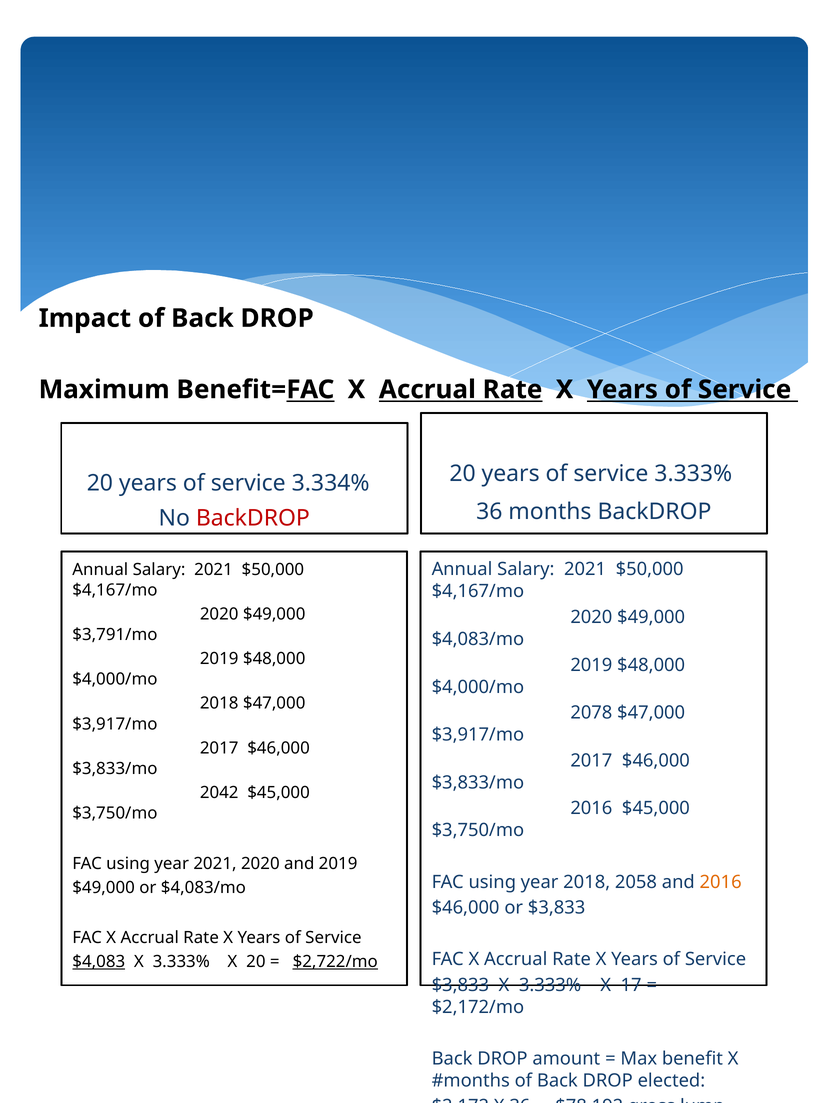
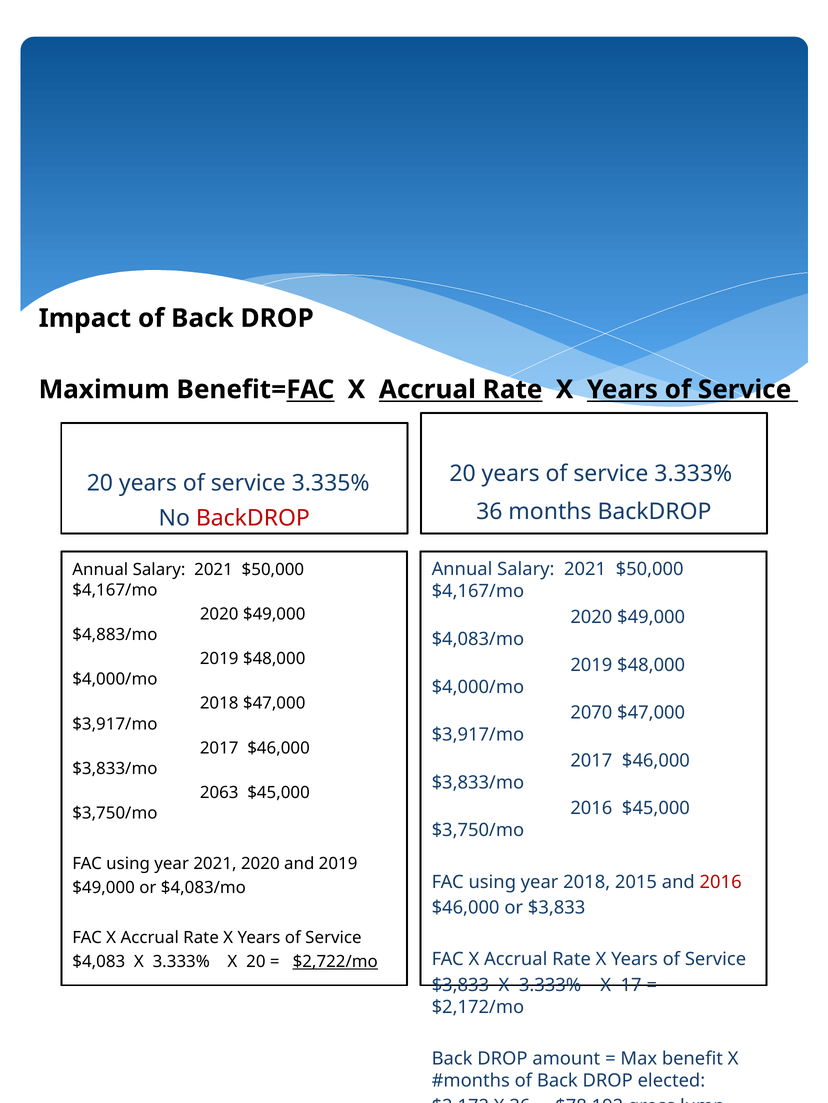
3.334%: 3.334% -> 3.335% (331, 484)
$3,791/mo: $3,791/mo -> $4,883/mo (115, 635)
2078: 2078 -> 2070 (591, 713)
2042: 2042 -> 2063 (219, 793)
2058: 2058 -> 2015 (636, 883)
2016 colour: orange -> red (721, 883)
$4,083 underline: present -> none (99, 963)
